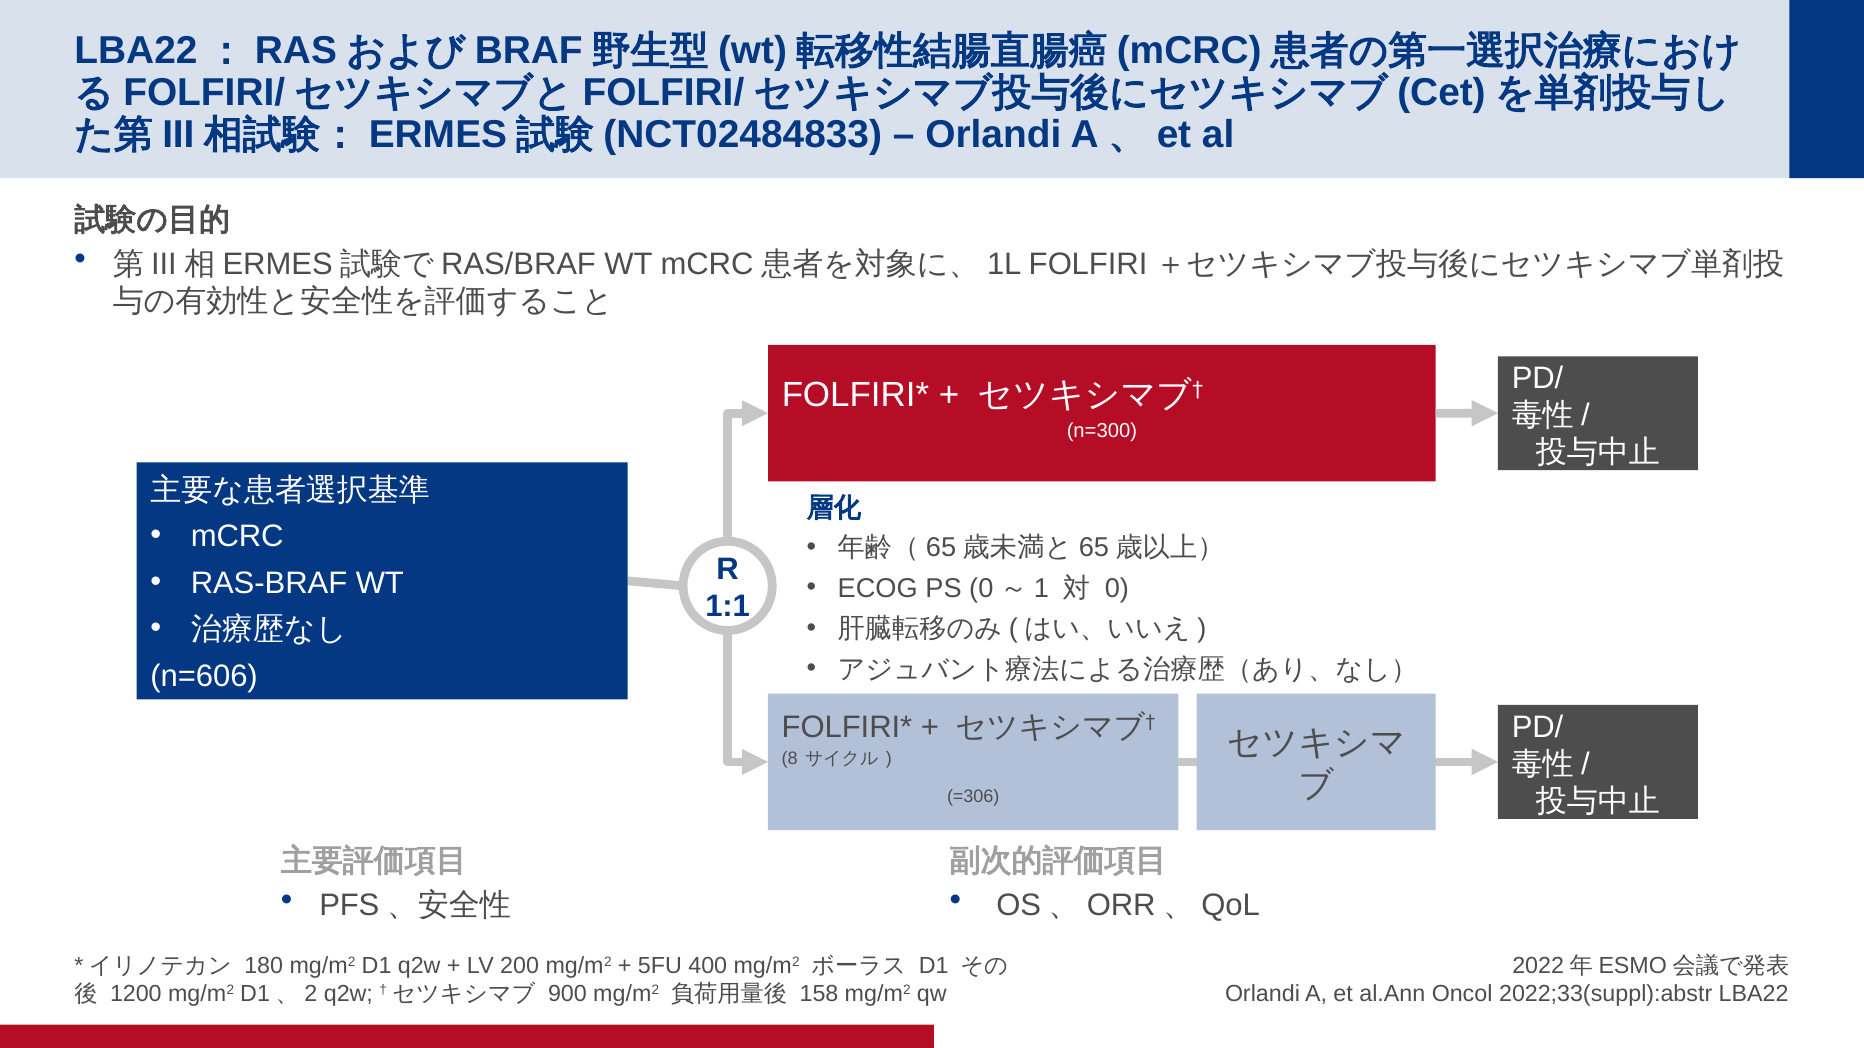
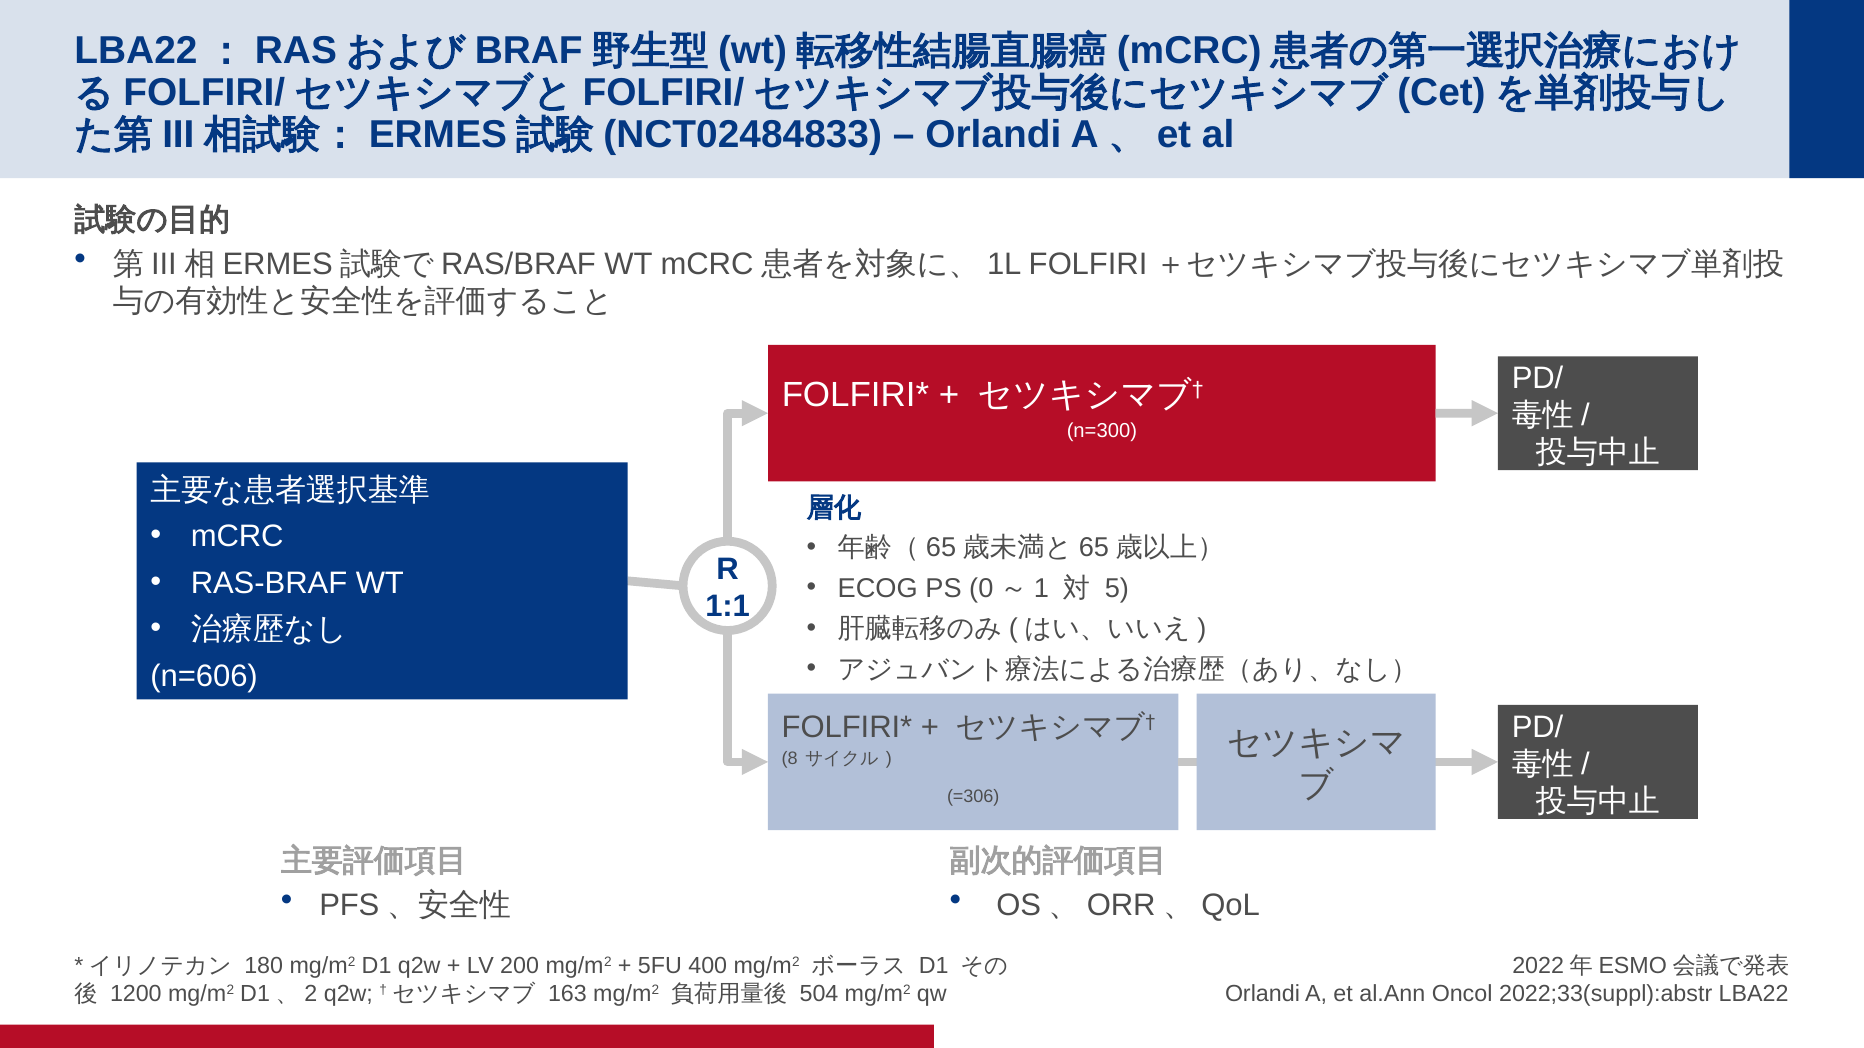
0: 0 -> 5 (1117, 589)
900: 900 -> 163 (567, 994)
158: 158 -> 504 (819, 994)
